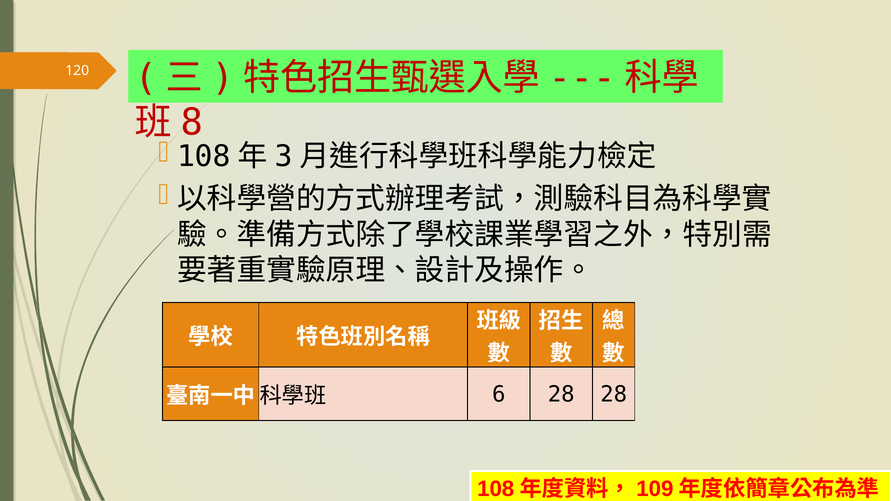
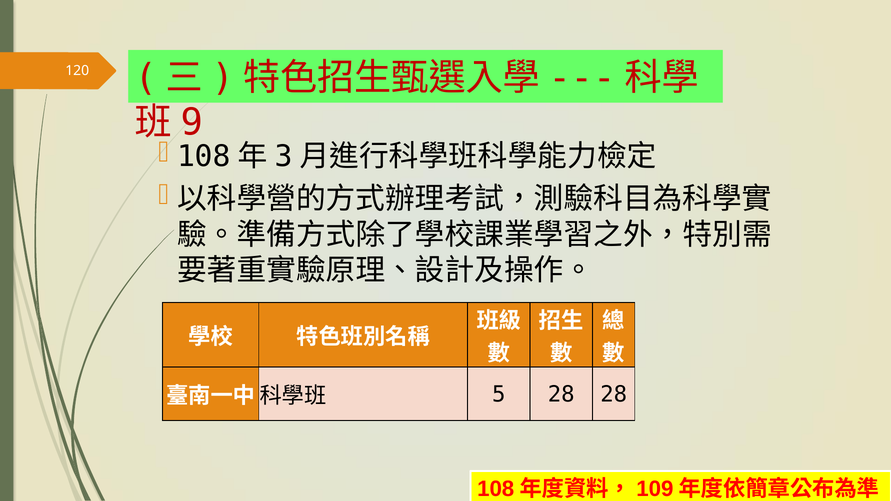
8: 8 -> 9 (192, 123)
6: 6 -> 5 (499, 394)
